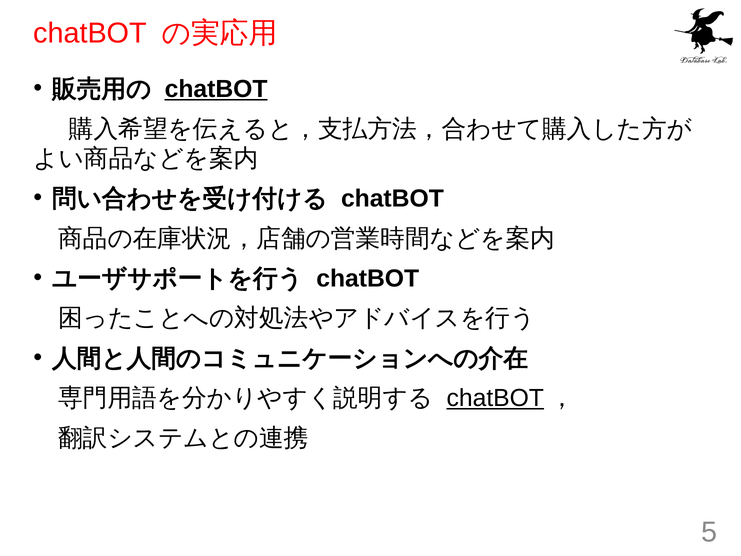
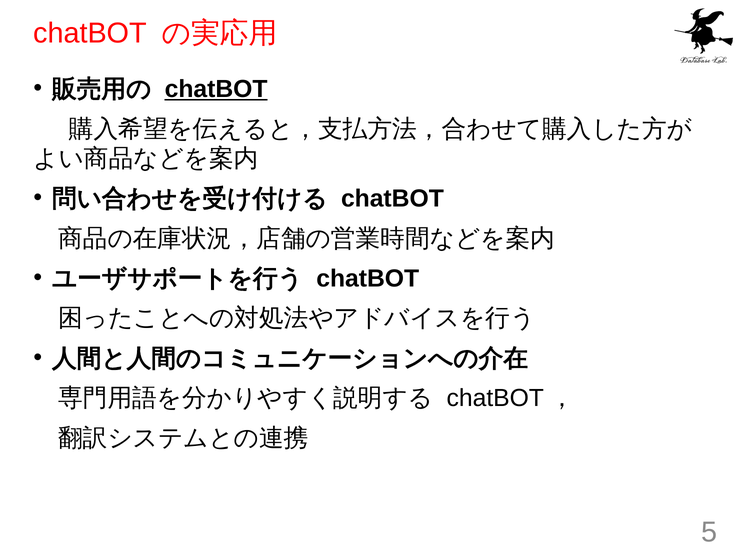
chatBOT underline: present -> none (495, 398)
